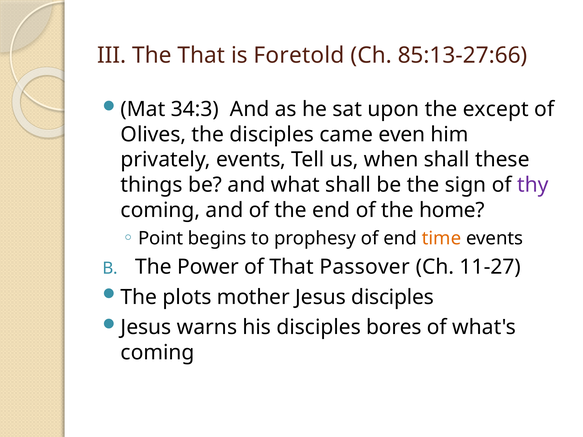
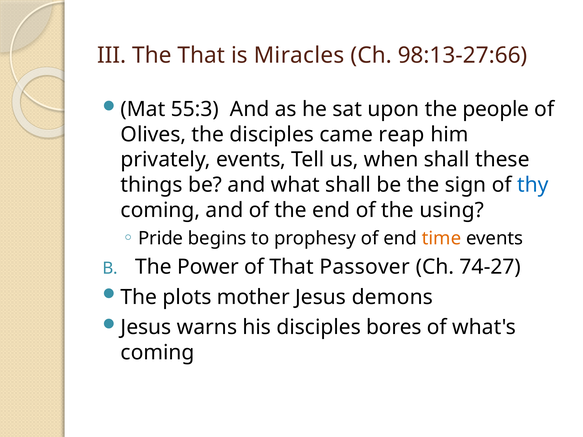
Foretold: Foretold -> Miracles (299, 55)
85:13-27:66: 85:13-27:66 -> 98:13-27:66 (463, 55)
34:3: 34:3 -> 55:3 (195, 109)
except: except -> people (496, 109)
even: even -> reap (402, 135)
thy colour: purple -> blue (533, 185)
home: home -> using (452, 210)
Point: Point -> Pride (161, 238)
11-27: 11-27 -> 74-27 (490, 267)
Jesus disciples: disciples -> demons (392, 297)
